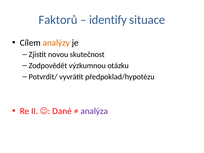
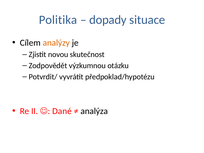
Faktorů: Faktorů -> Politika (58, 20)
identify: identify -> dopady (108, 20)
analýza colour: purple -> black (94, 111)
